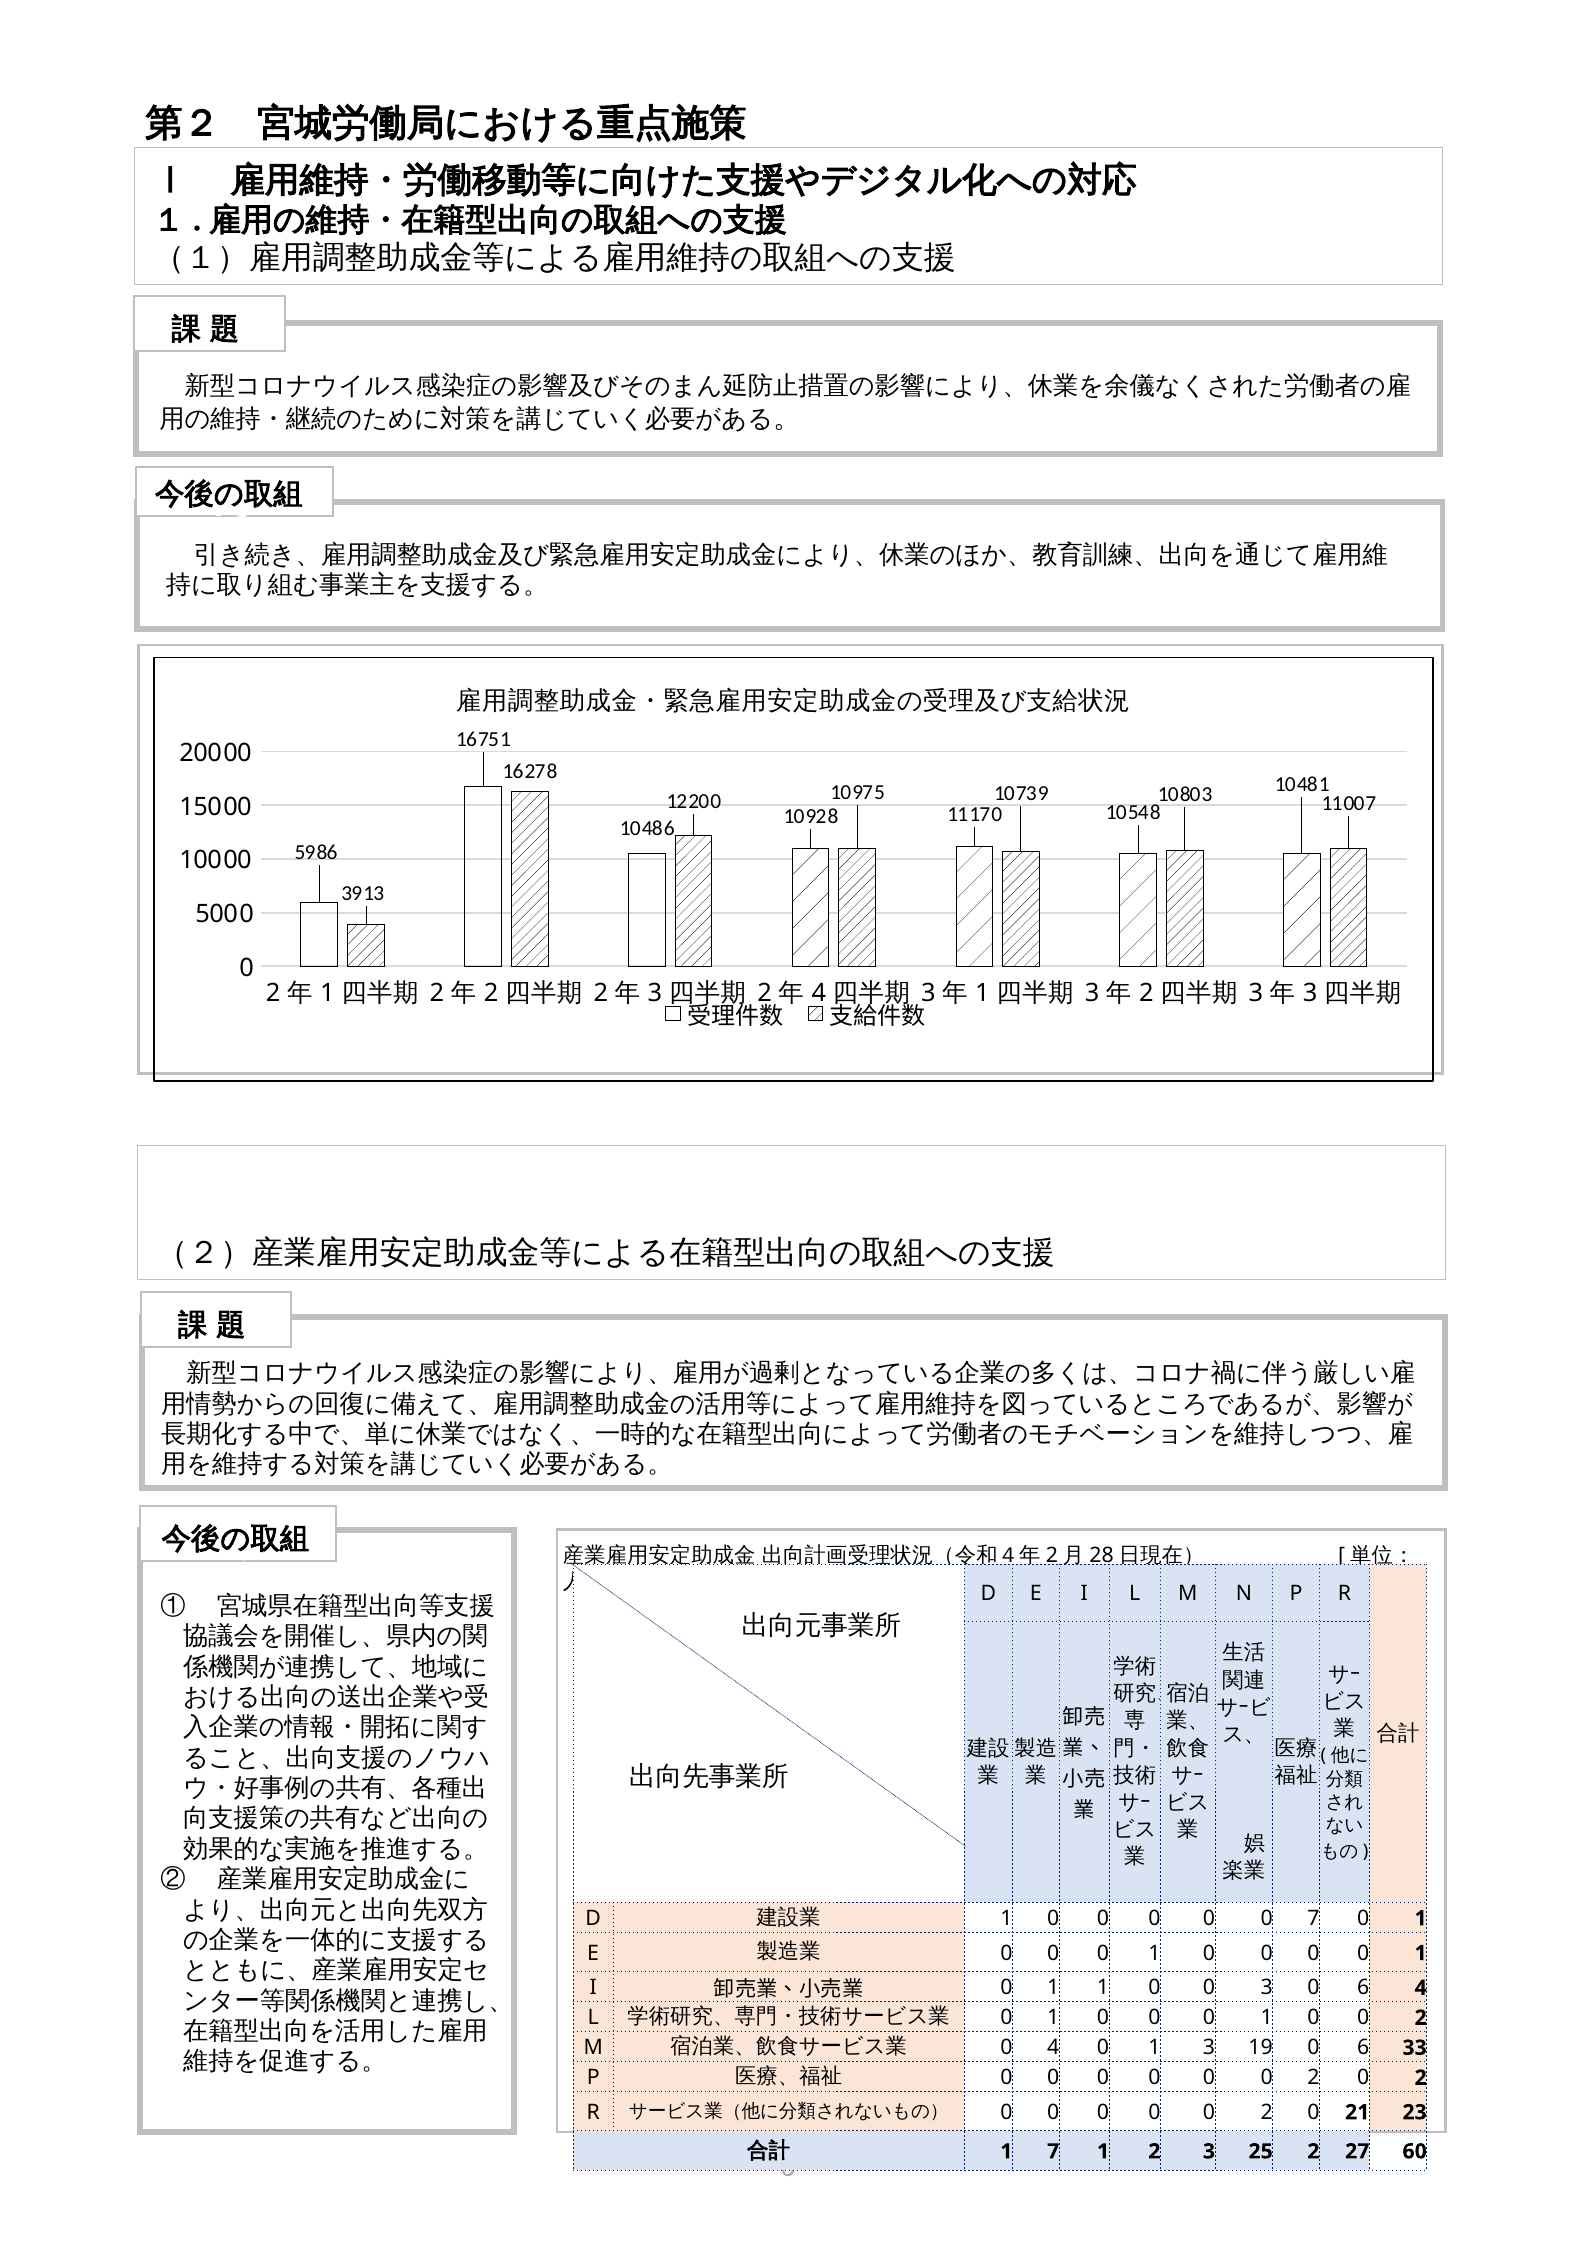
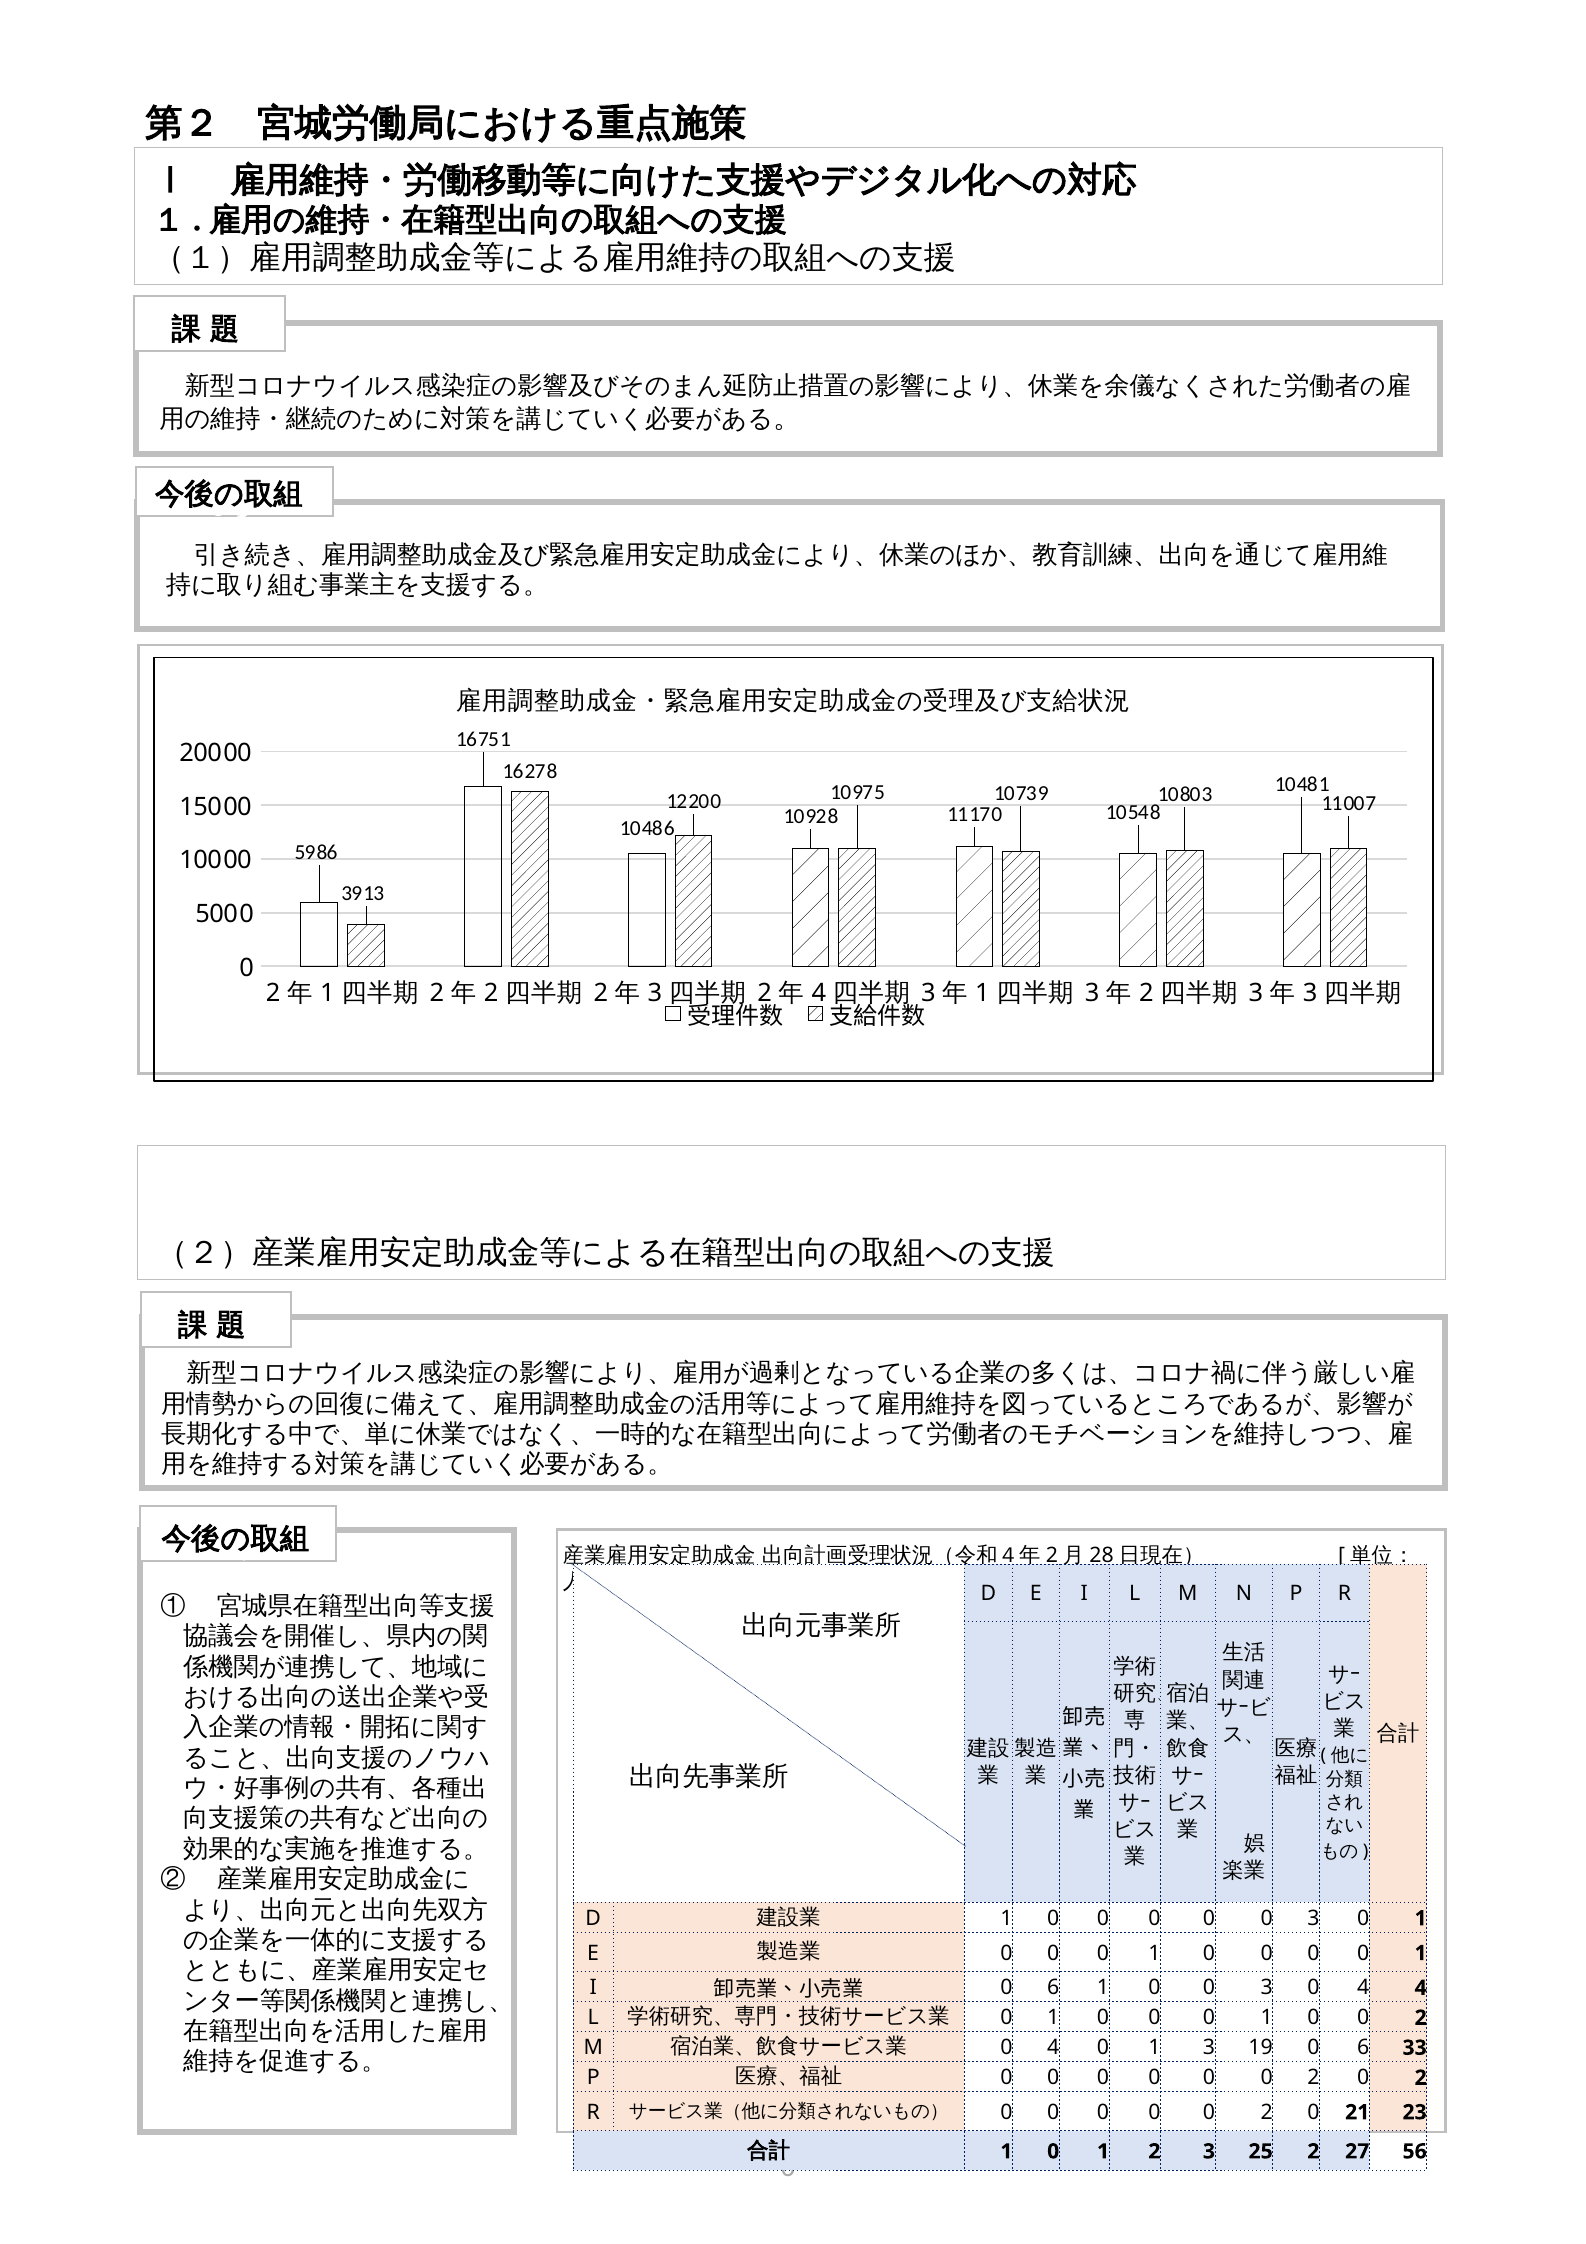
0 0 0 7: 7 -> 3 (1313, 1918)
1: 1 -> 6 (1053, 1987)
3 0 6: 6 -> 4 (1363, 1987)
7: 7 -> 0 (1053, 2151)
60: 60 -> 56 (1415, 2151)
